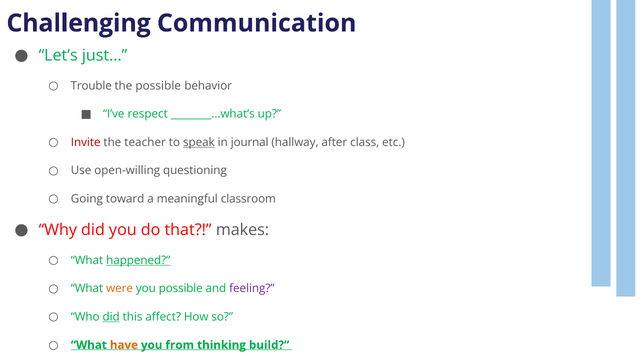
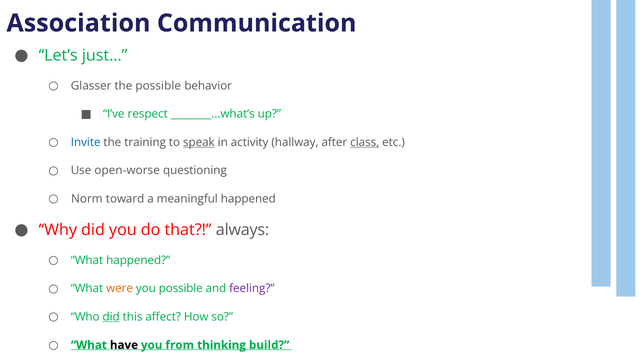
Challenging: Challenging -> Association (78, 23)
Trouble: Trouble -> Glasser (91, 86)
Invite colour: red -> blue (86, 142)
teacher: teacher -> training (145, 142)
journal: journal -> activity (250, 142)
class underline: none -> present (365, 142)
open-willing: open-willing -> open-worse (127, 171)
Going: Going -> Norm (87, 199)
meaningful classroom: classroom -> happened (248, 199)
makes: makes -> always (243, 230)
happened underline: present -> none (138, 261)
have colour: orange -> black (124, 345)
